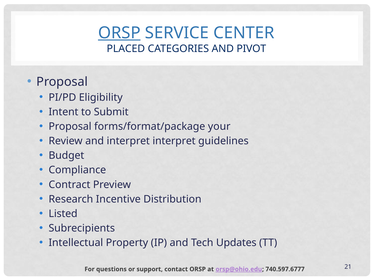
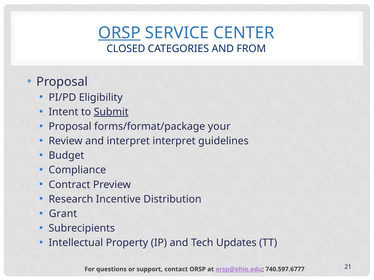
PLACED: PLACED -> CLOSED (126, 49)
PIVOT: PIVOT -> FROM (251, 49)
Submit underline: none -> present (111, 112)
Listed: Listed -> Grant (63, 214)
